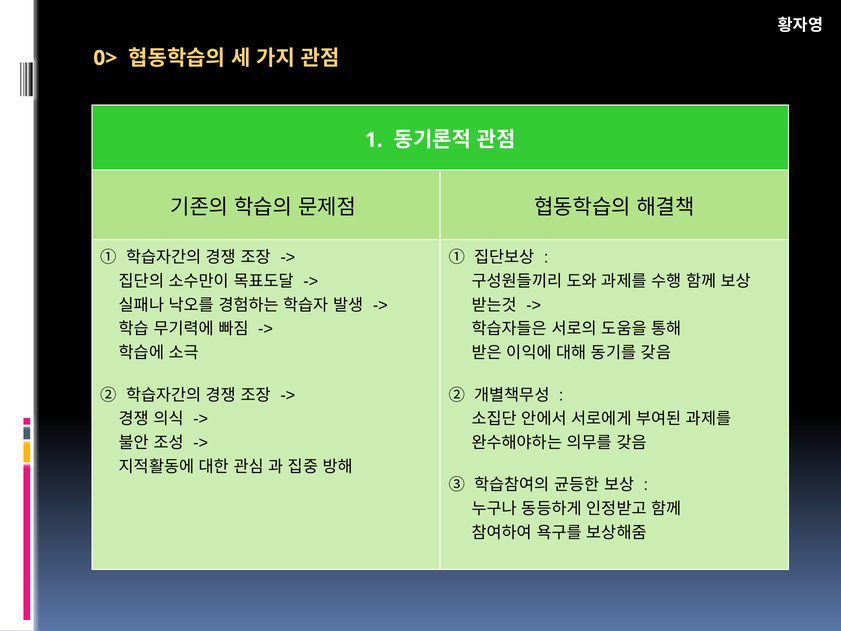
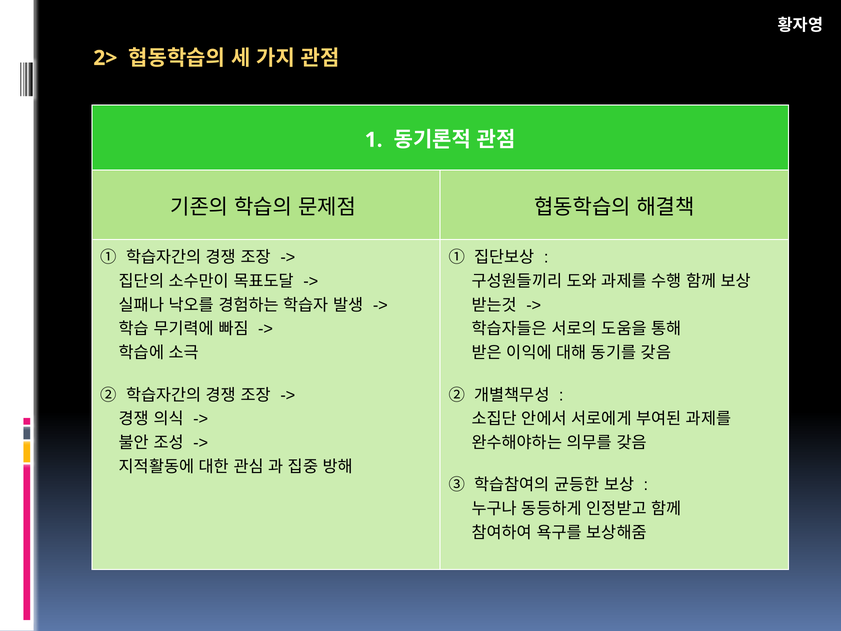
0>: 0> -> 2> (105, 58)
